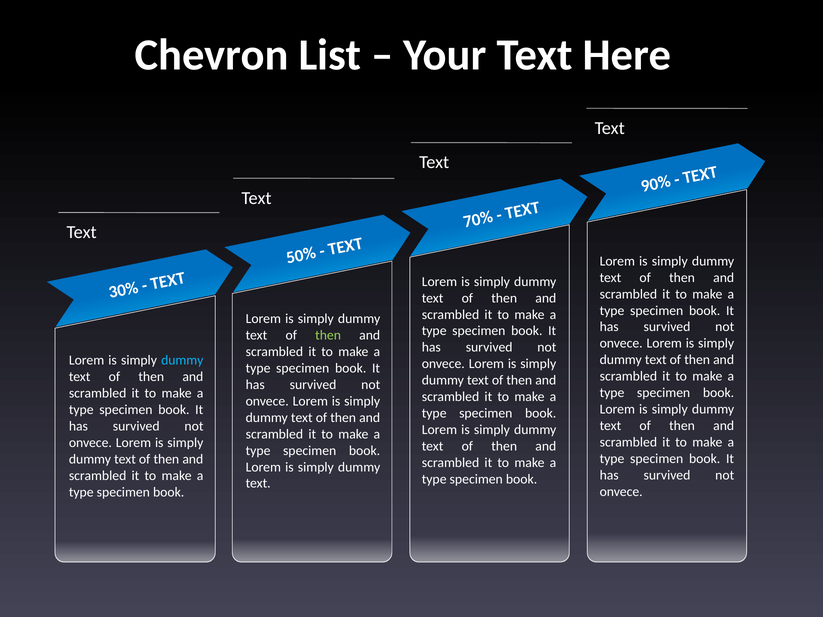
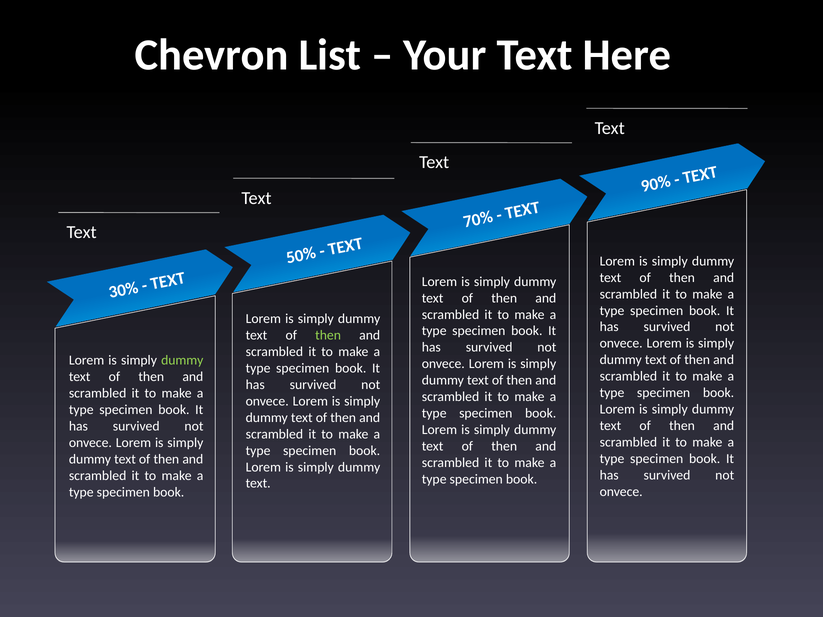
dummy colour: light blue -> light green (182, 361)
